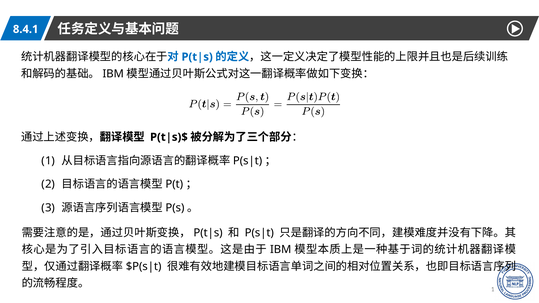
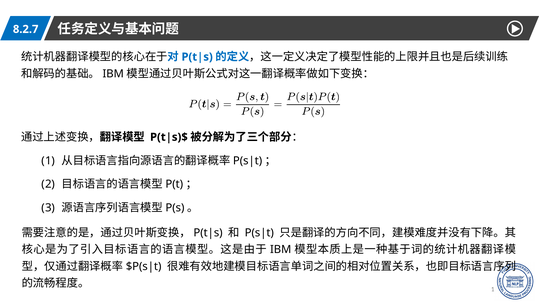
8.4.1: 8.4.1 -> 8.2.7 (26, 29)
